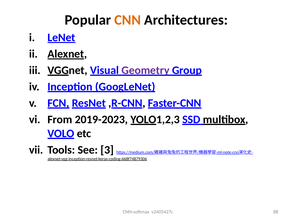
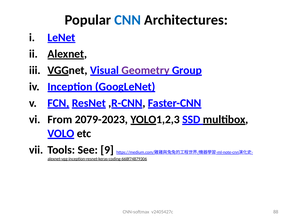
CNN colour: orange -> blue (128, 20)
2019-2023: 2019-2023 -> 2079-2023 (101, 119)
3: 3 -> 9 (107, 150)
